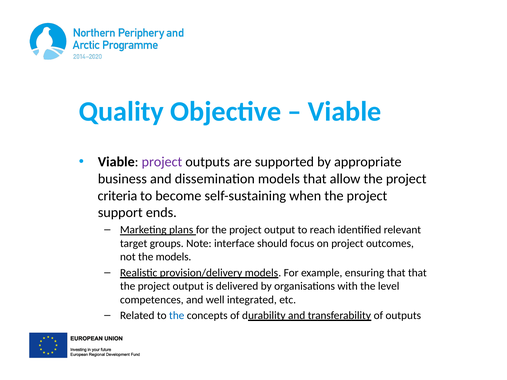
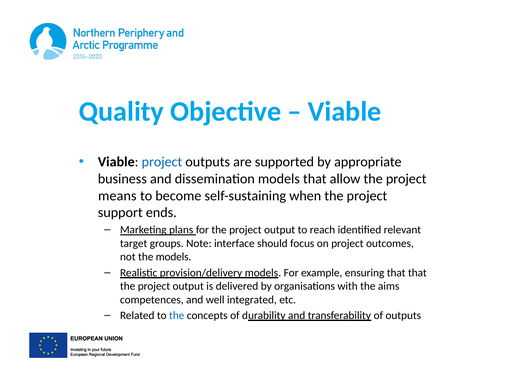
project colour: purple -> blue (162, 162)
criteria: criteria -> means (117, 196)
level: level -> aims (389, 286)
